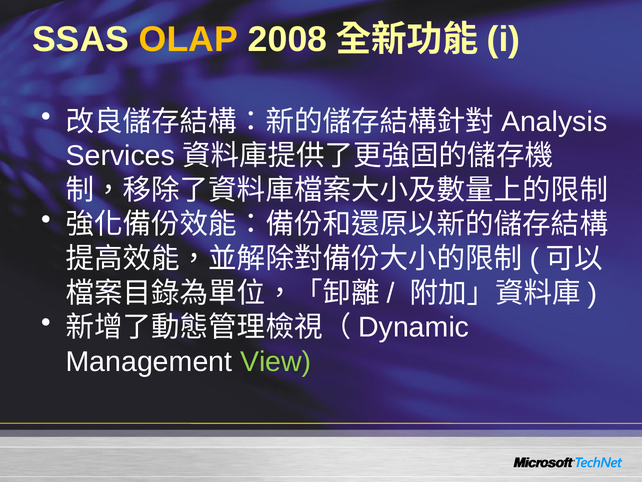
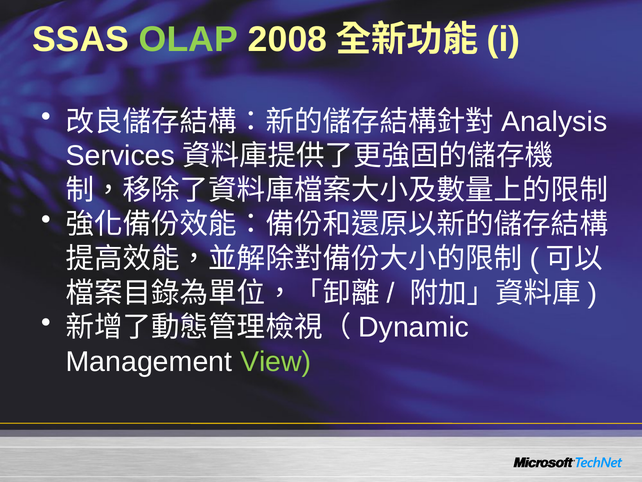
OLAP colour: yellow -> light green (188, 39)
